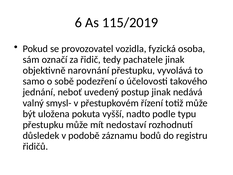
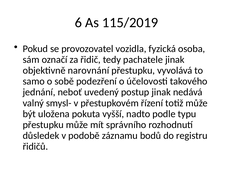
nedostaví: nedostaví -> správního (126, 125)
